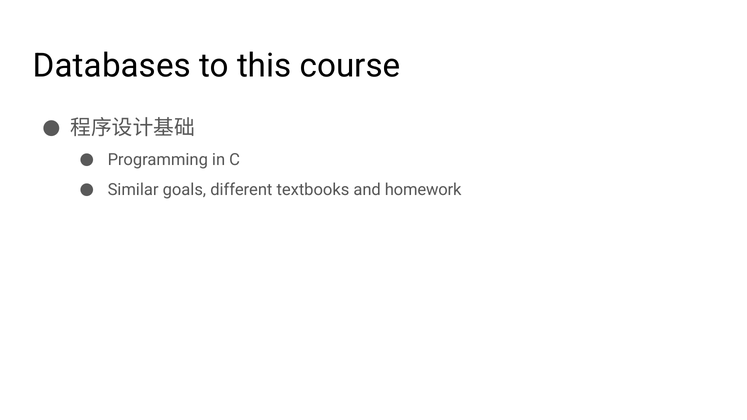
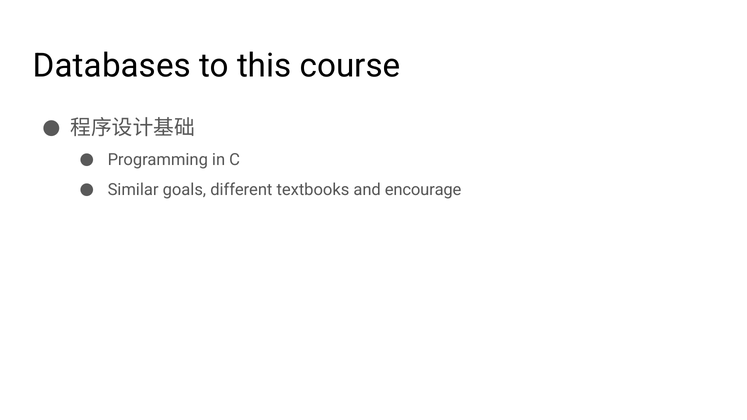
homework: homework -> encourage (423, 190)
